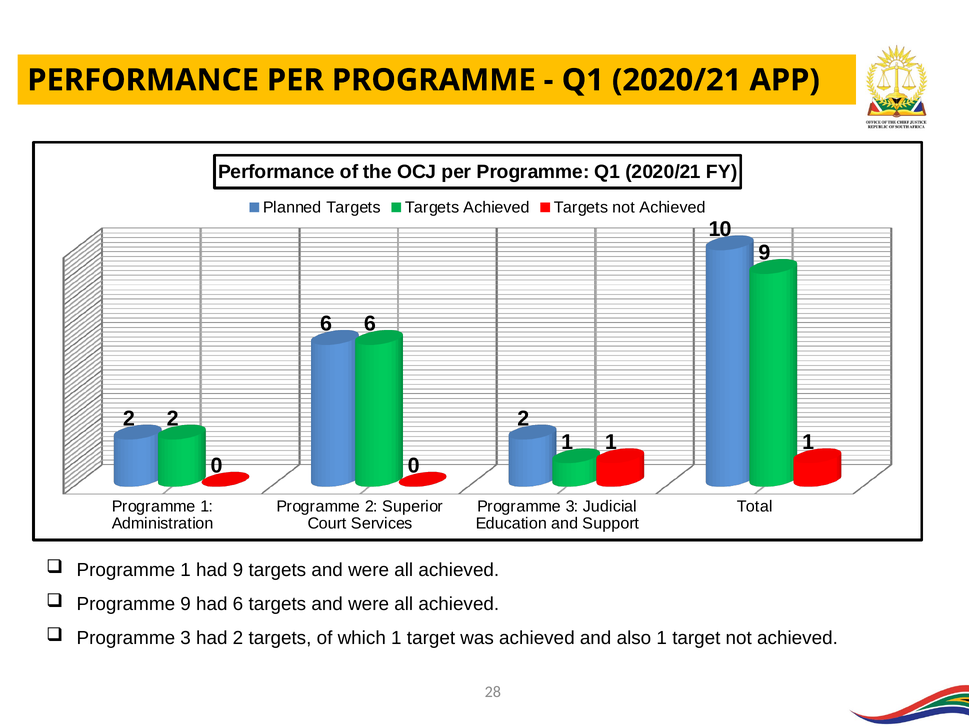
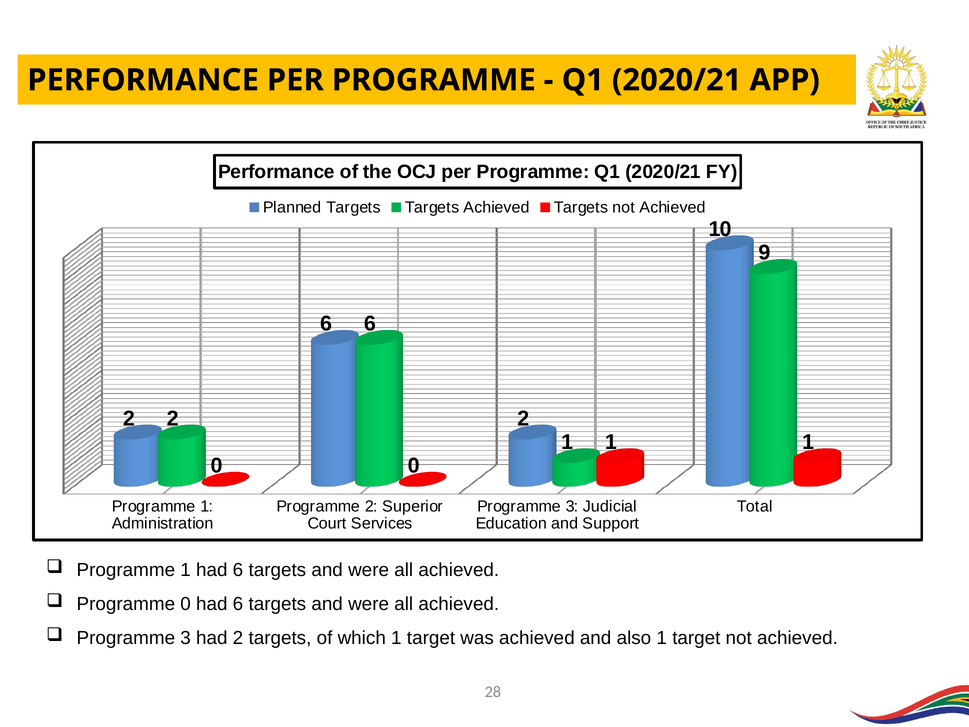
1 had 9: 9 -> 6 (238, 570)
Programme 9: 9 -> 0 (186, 604)
